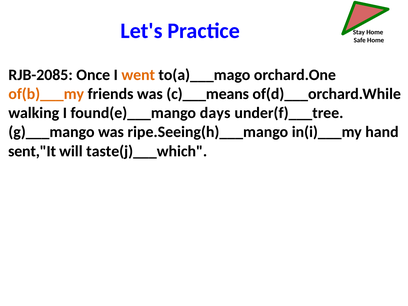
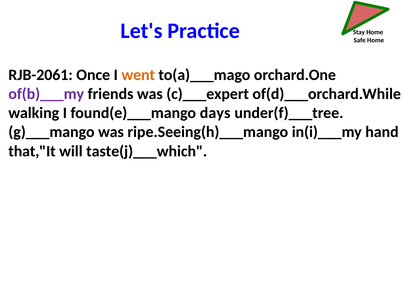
RJB-2085: RJB-2085 -> RJB-2061 (41, 75)
of(b)___my colour: orange -> purple (46, 94)
c)___means: c)___means -> c)___expert (208, 94)
sent,"It: sent,"It -> that,"It (32, 151)
